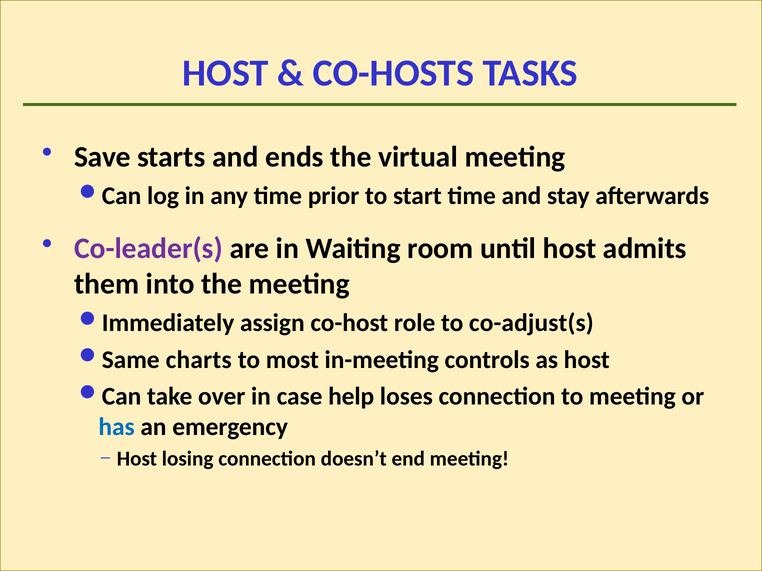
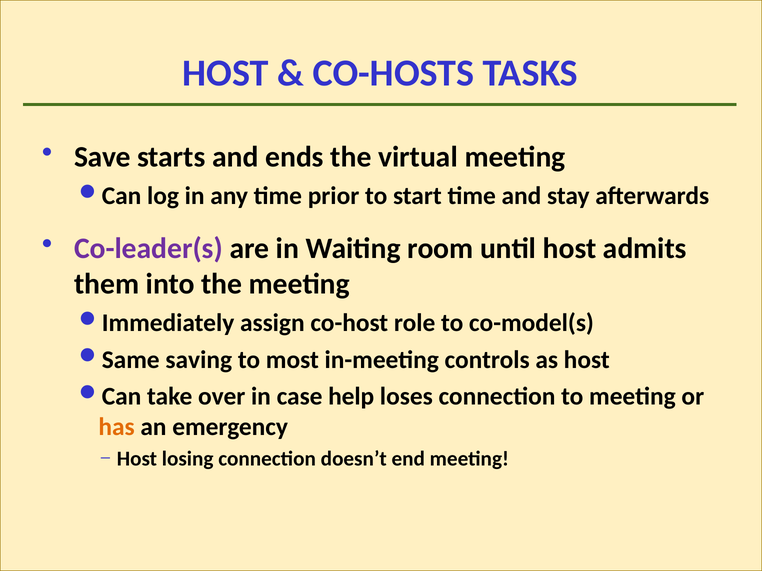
co-adjust(s: co-adjust(s -> co-model(s (531, 323)
charts: charts -> saving (199, 360)
has colour: blue -> orange (117, 427)
